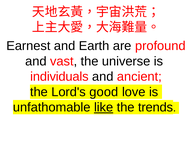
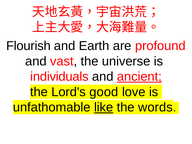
Earnest: Earnest -> Flourish (28, 46)
ancient underline: none -> present (139, 77)
trends: trends -> words (155, 107)
